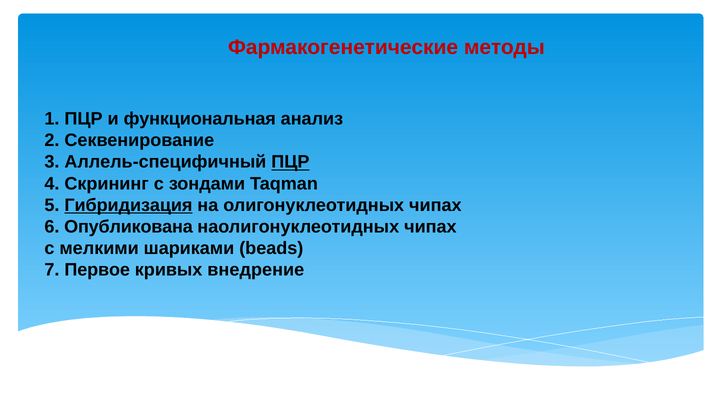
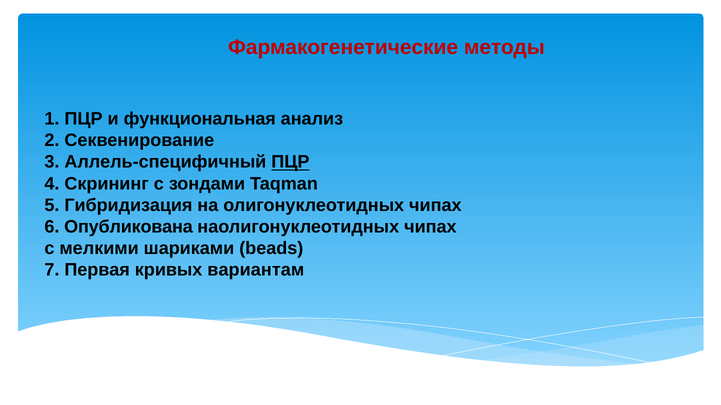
Гибридизация underline: present -> none (128, 206)
Первое: Первое -> Первая (97, 270)
внедрение: внедрение -> вариантам (256, 270)
